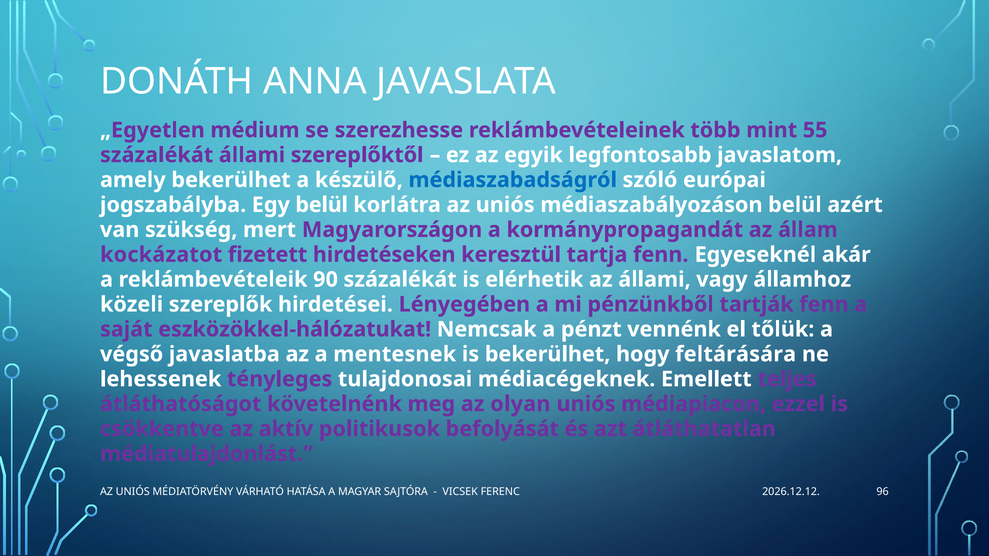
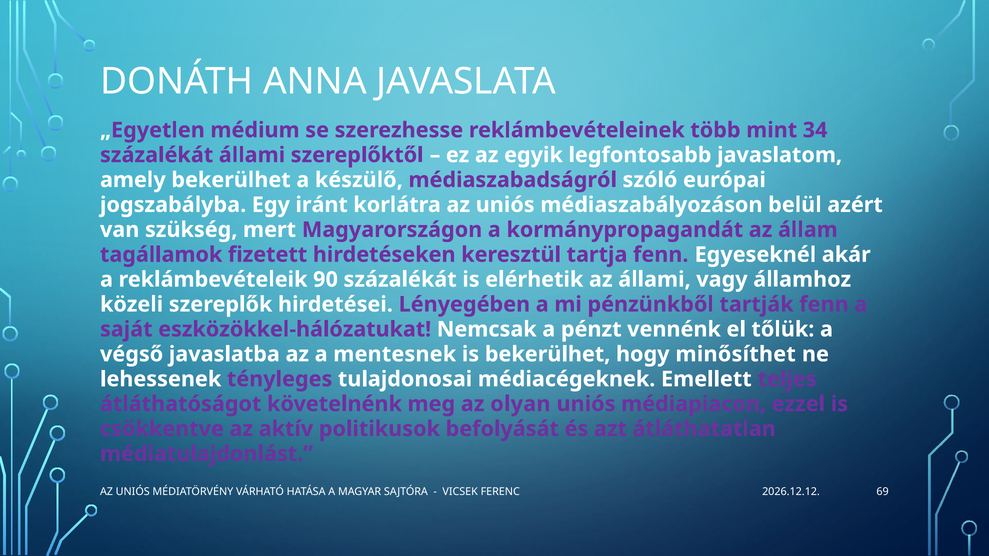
55: 55 -> 34 (815, 130)
médiaszabadságról colour: blue -> purple (513, 180)
Egy belül: belül -> iránt (322, 205)
kockázatot: kockázatot -> tagállamok (161, 255)
feltárására: feltárására -> minősíthet (736, 354)
96: 96 -> 69 (883, 492)
